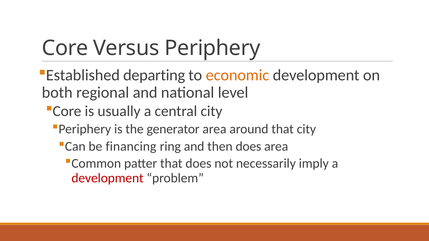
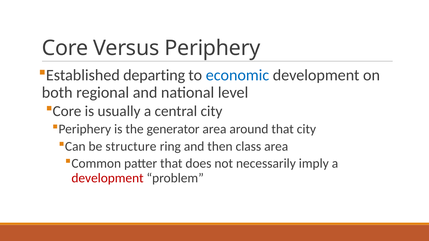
economic colour: orange -> blue (237, 75)
financing: financing -> structure (131, 147)
then does: does -> class (248, 147)
